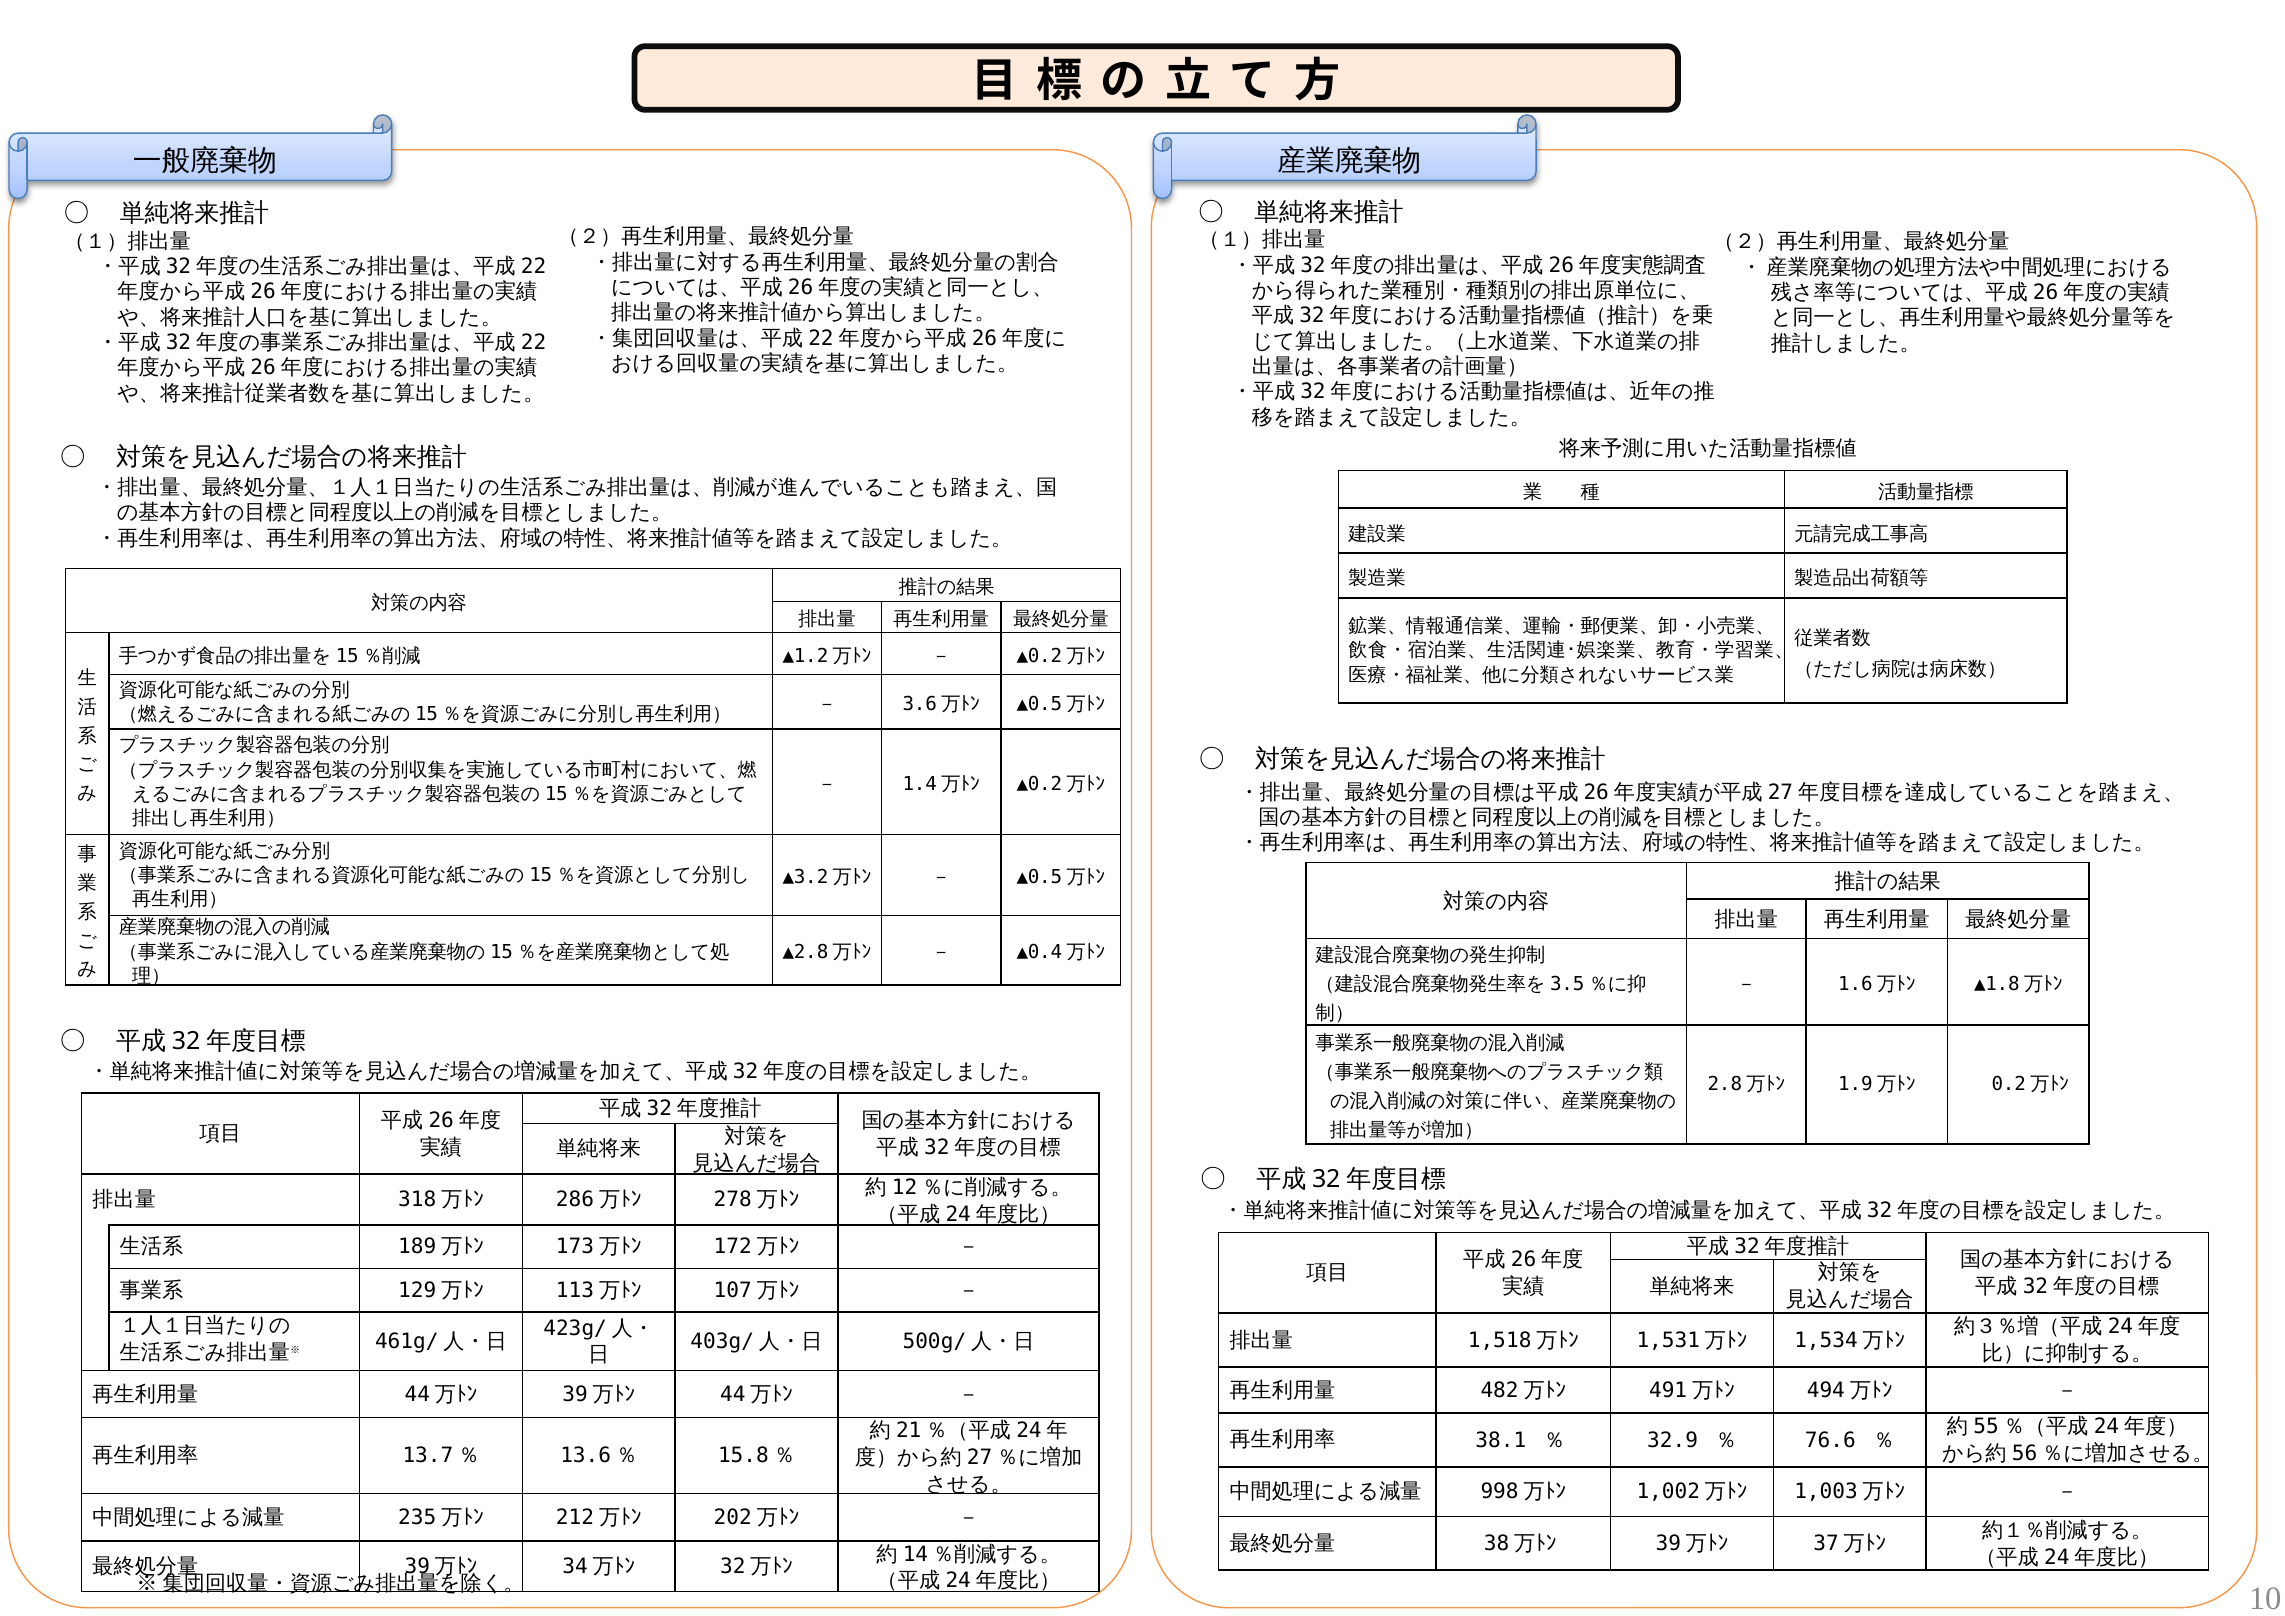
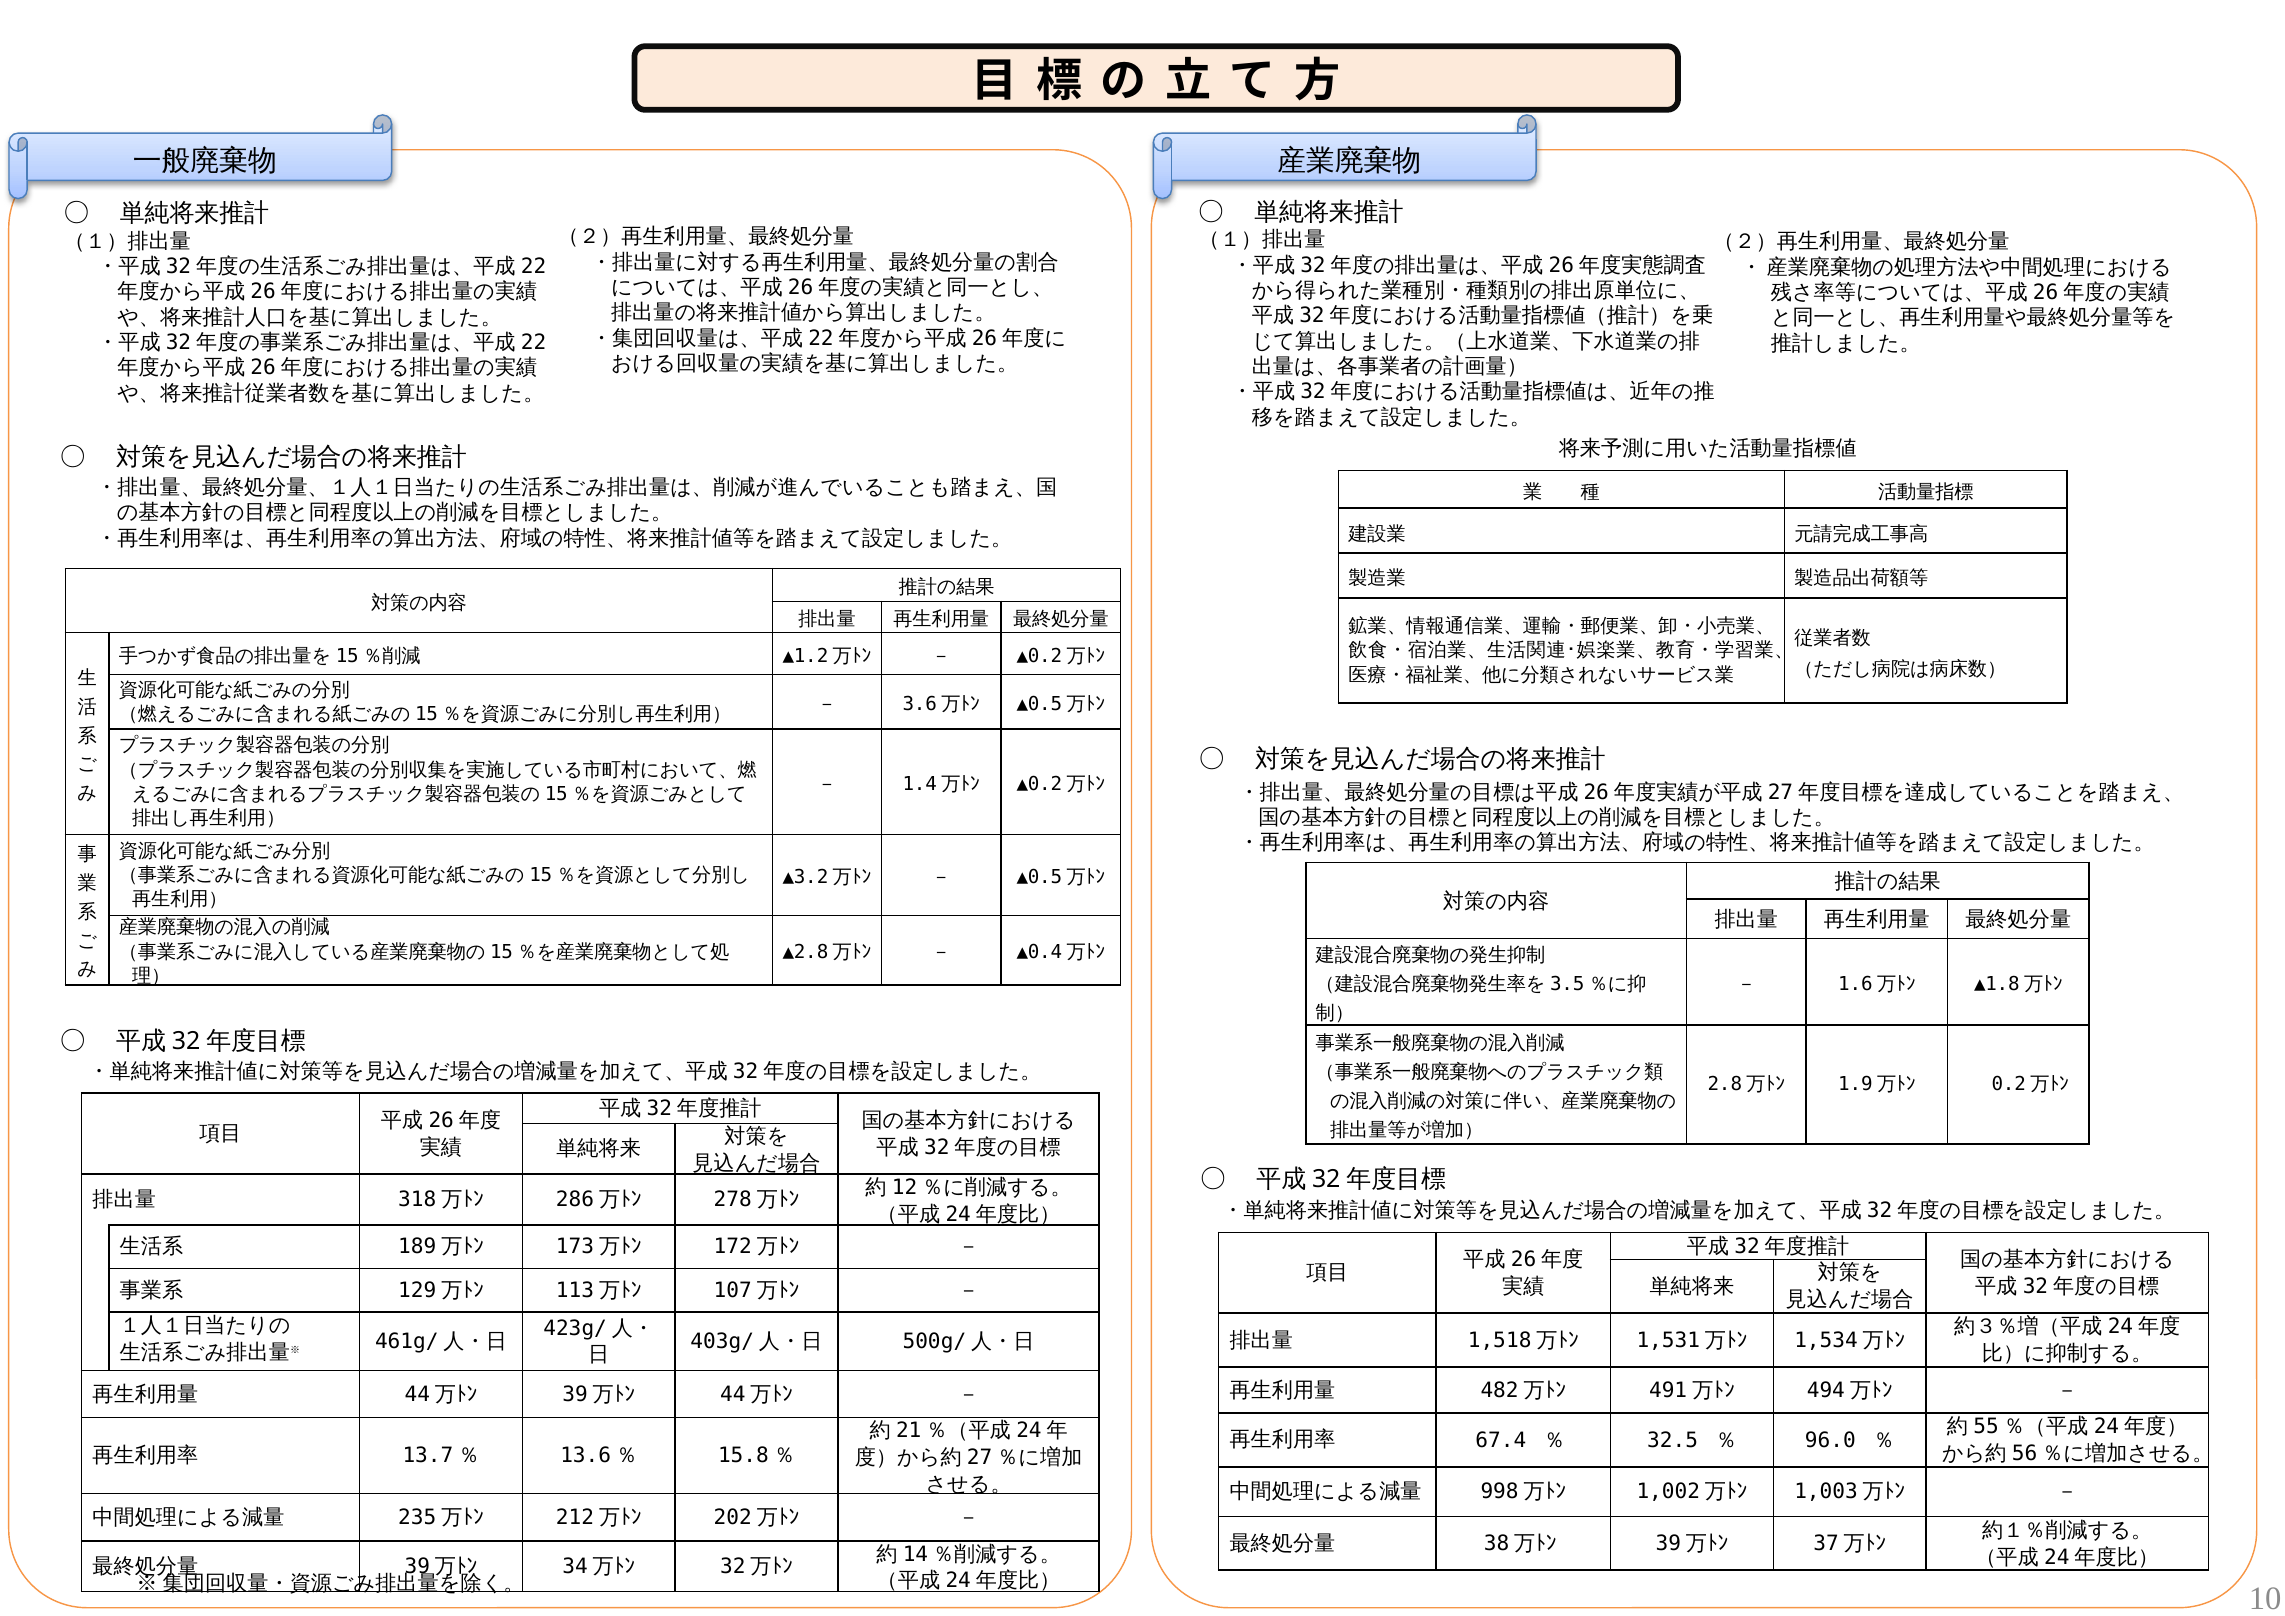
38.1: 38.1 -> 67.4 (1501, 1440)
32.9: 32.9 -> 32.5 (1673, 1440)
76.6: 76.6 -> 96.0 (1830, 1440)
